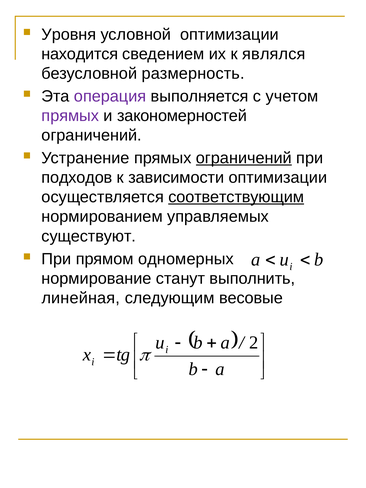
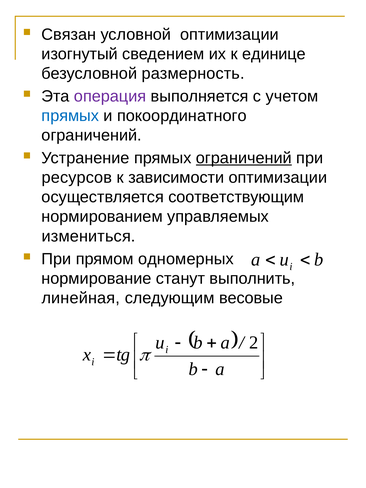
Уровня: Уровня -> Связан (69, 34)
находится: находится -> изогнутый (80, 54)
являлся: являлся -> единице (274, 54)
прямых colour: purple -> blue (70, 116)
закономерностей: закономерностей -> покоординатного (182, 116)
подходов: подходов -> ресурсов (77, 178)
соответствующим underline: present -> none (236, 197)
существуют: существуют -> измениться (89, 236)
